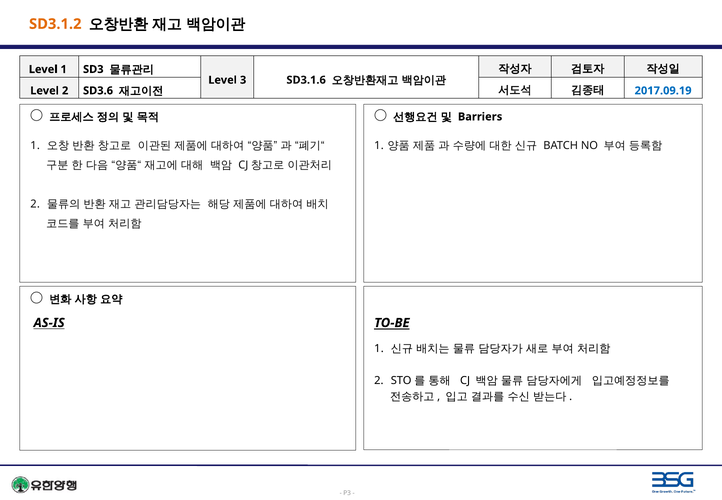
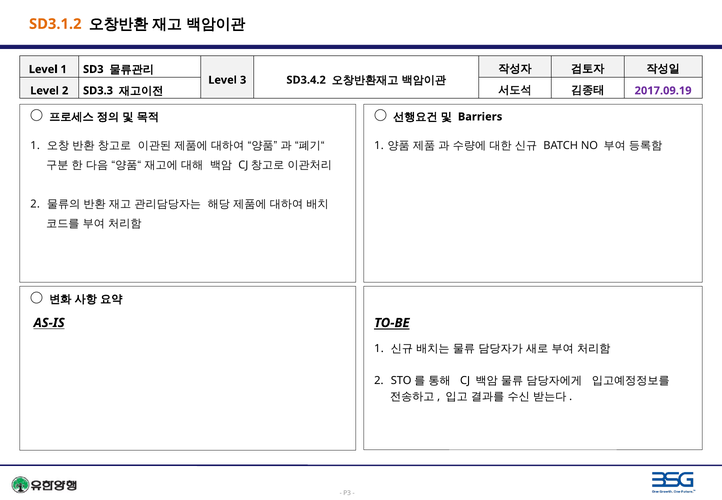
SD3.1.6: SD3.1.6 -> SD3.4.2 (306, 80)
SD3.6: SD3.6 -> SD3.3 (98, 91)
2017.09.19 colour: blue -> purple (663, 91)
